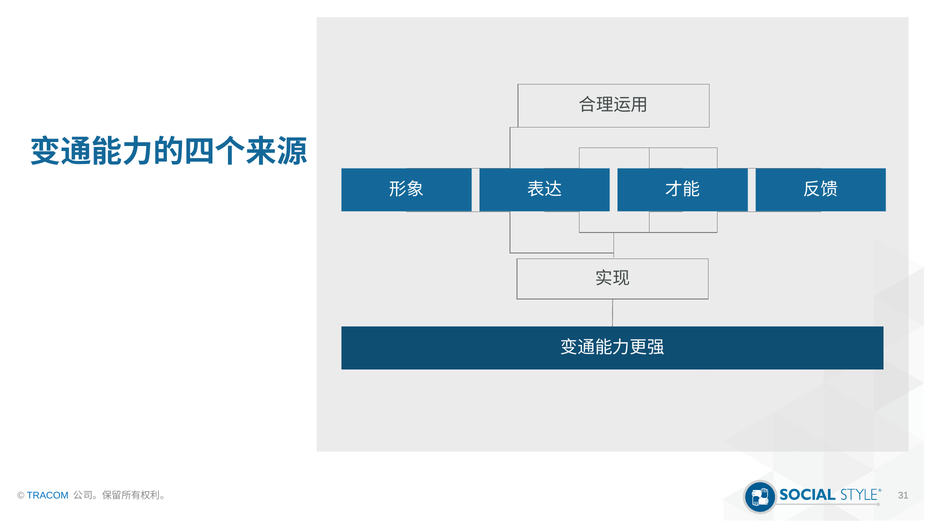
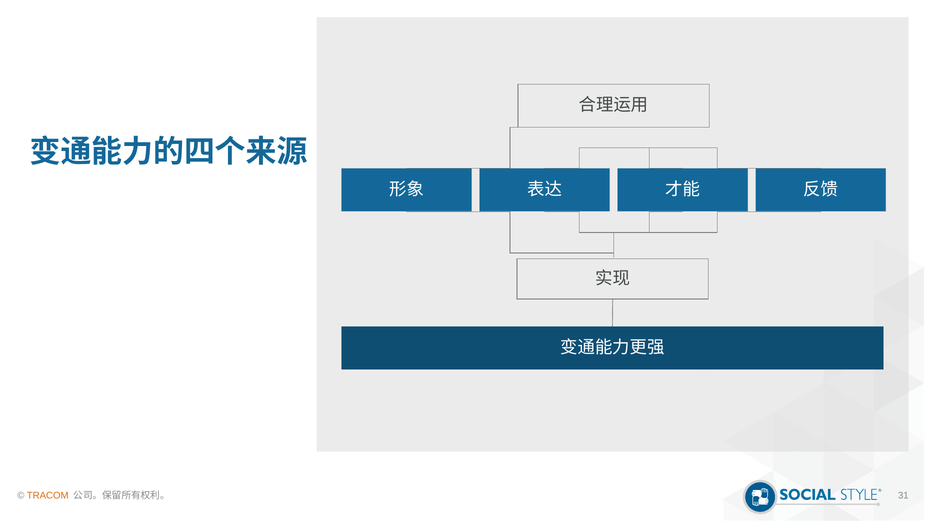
TRACOM colour: blue -> orange (48, 496)
